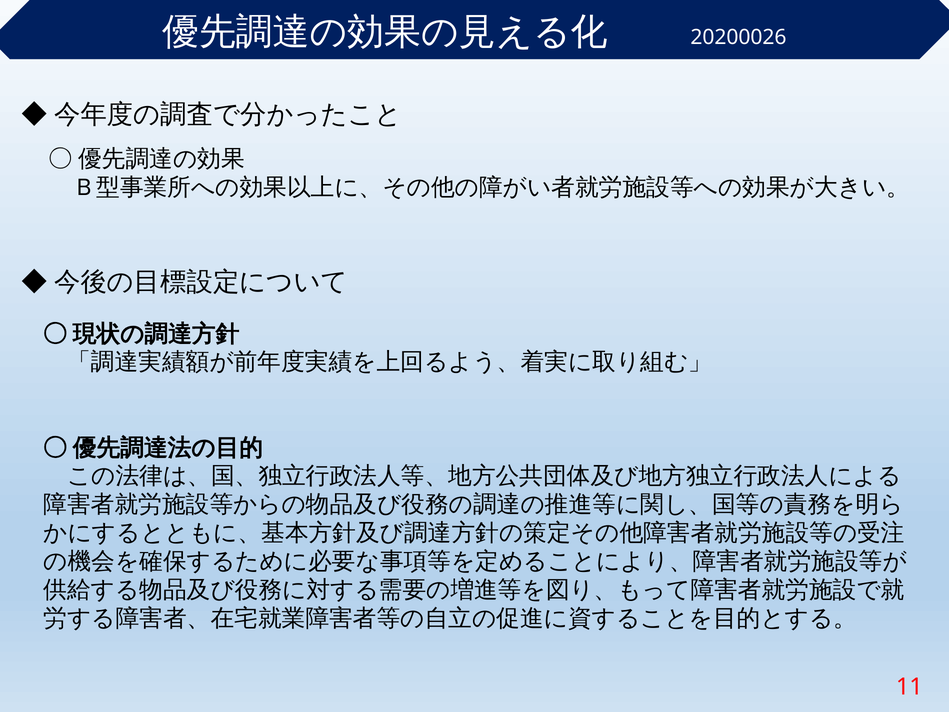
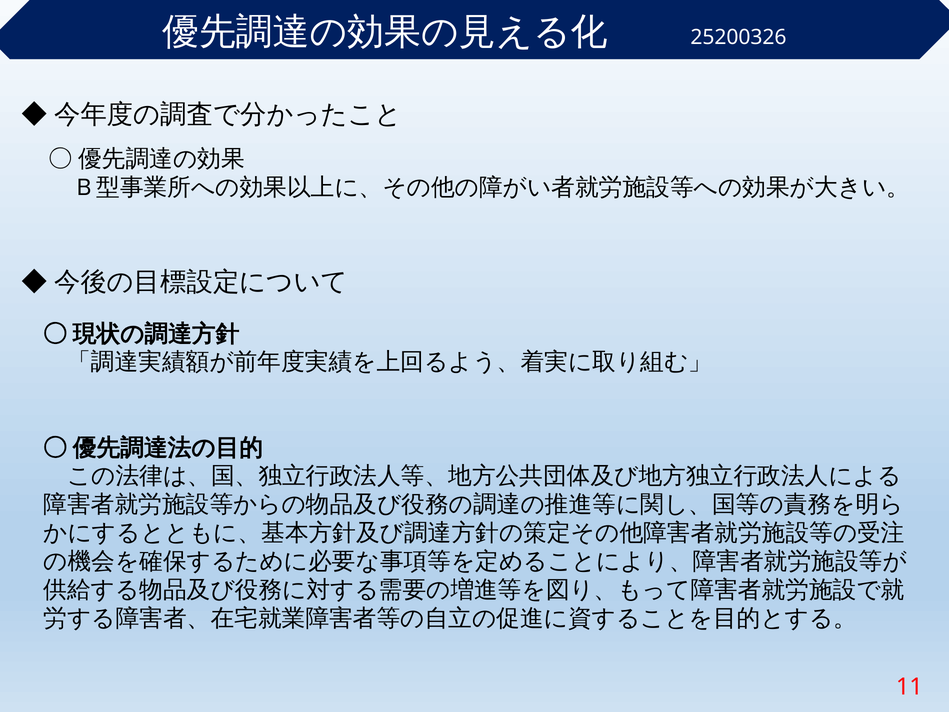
20200026: 20200026 -> 25200326 (738, 37)
